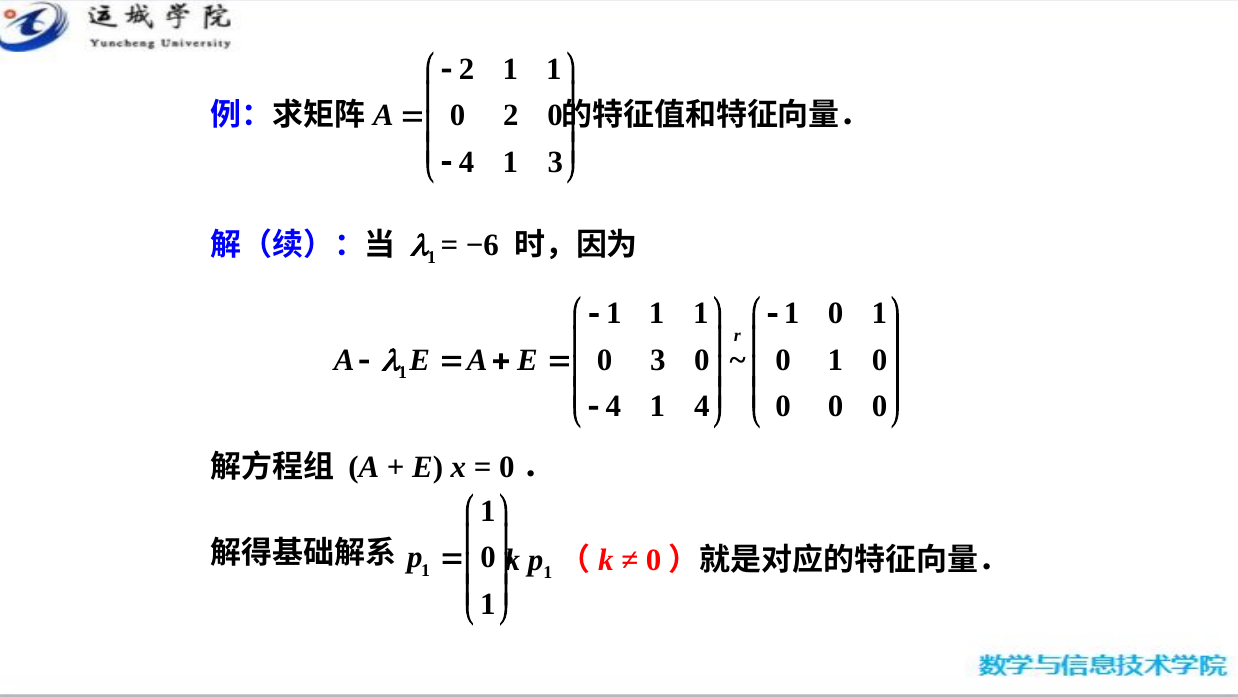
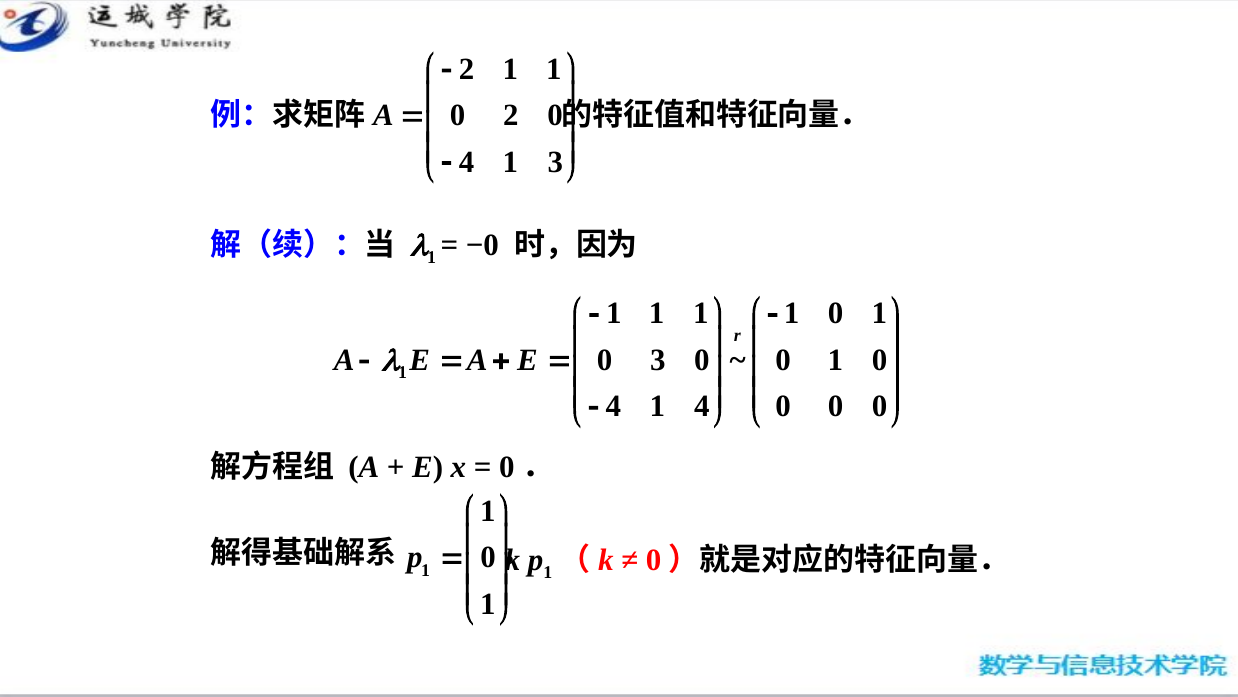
−6: −6 -> −0 (482, 245)
